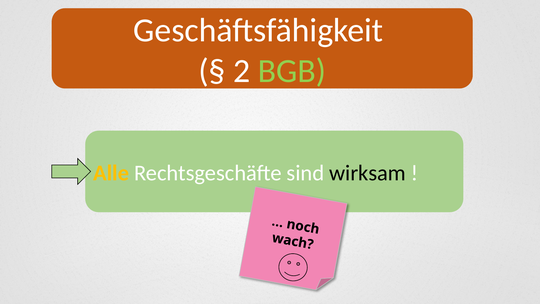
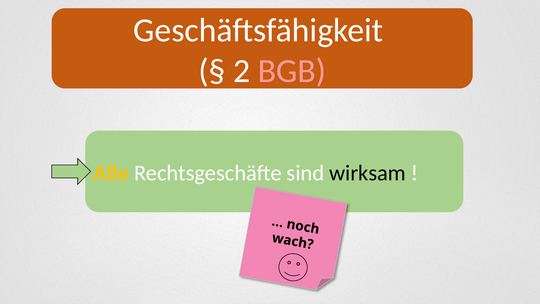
BGB colour: light green -> pink (292, 71)
